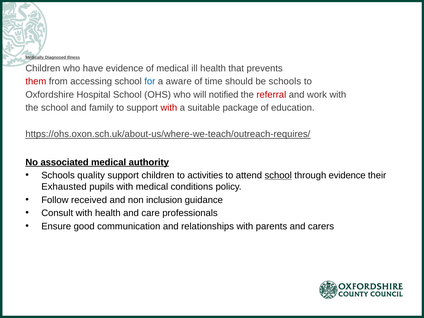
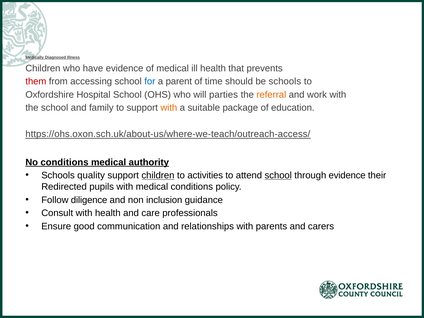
aware: aware -> parent (179, 81)
notified: notified -> parties (224, 95)
referral colour: red -> orange (271, 95)
with colour: red -> orange (169, 108)
https://ohs.oxon.sch.uk/about-us/where-we-teach/outreach-requires/: https://ohs.oxon.sch.uk/about-us/where-we-teach/outreach-requires/ -> https://ohs.oxon.sch.uk/about-us/where-we-teach/outreach-access/ (168, 134)
No associated: associated -> conditions (65, 162)
children underline: none -> present (158, 175)
Exhausted: Exhausted -> Redirected (64, 187)
received: received -> diligence (89, 200)
